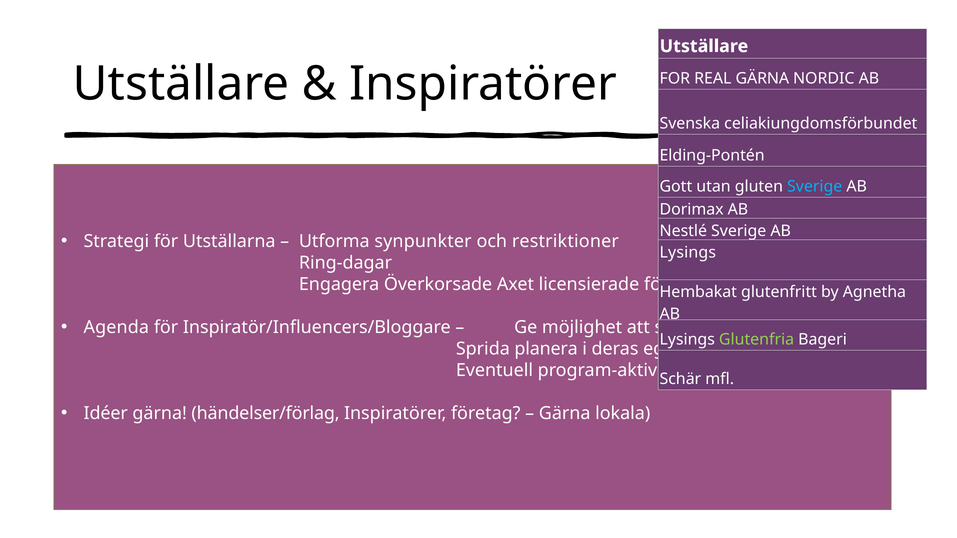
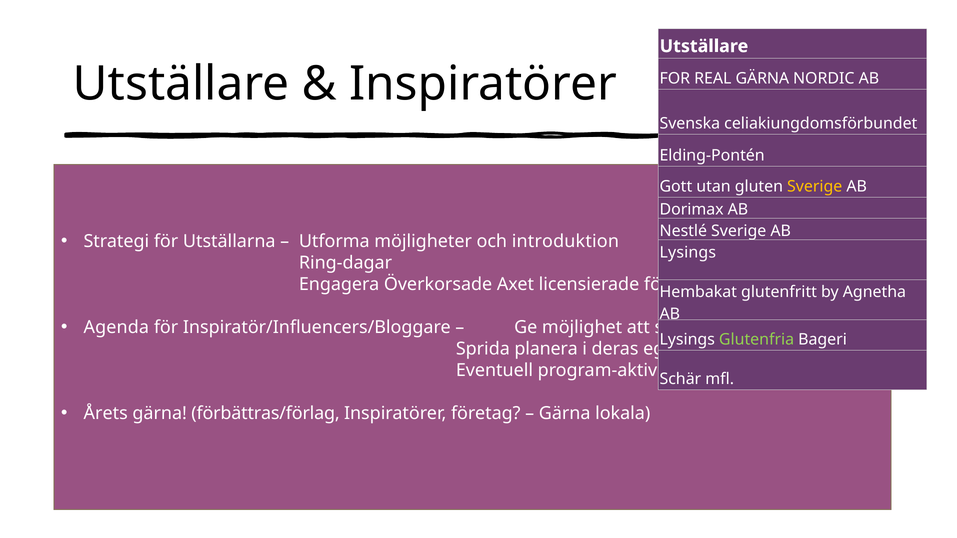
Sverige colour: light blue -> yellow (815, 186)
synpunkter: synpunkter -> möjligheter (423, 241)
restriktioner: restriktioner -> introduktion (565, 241)
Idéer: Idéer -> Årets (106, 414)
händelser/förlag: händelser/förlag -> förbättras/förlag (266, 414)
